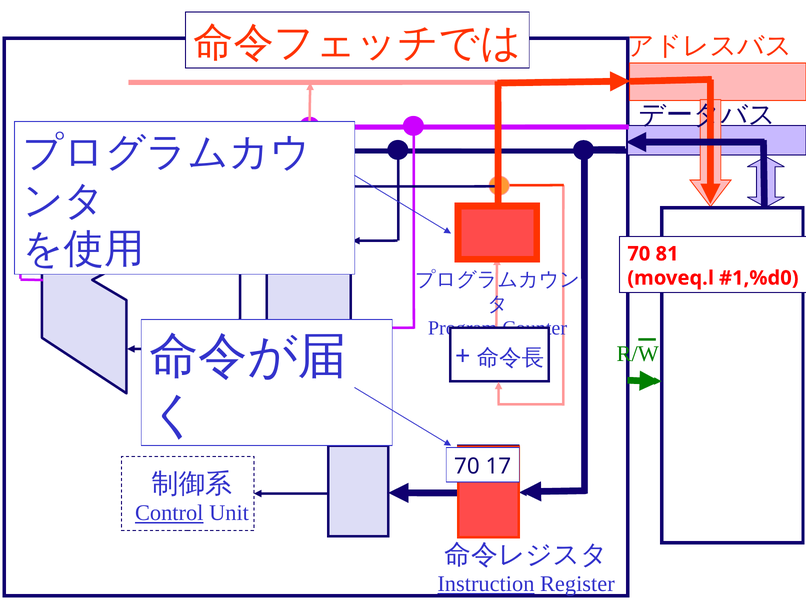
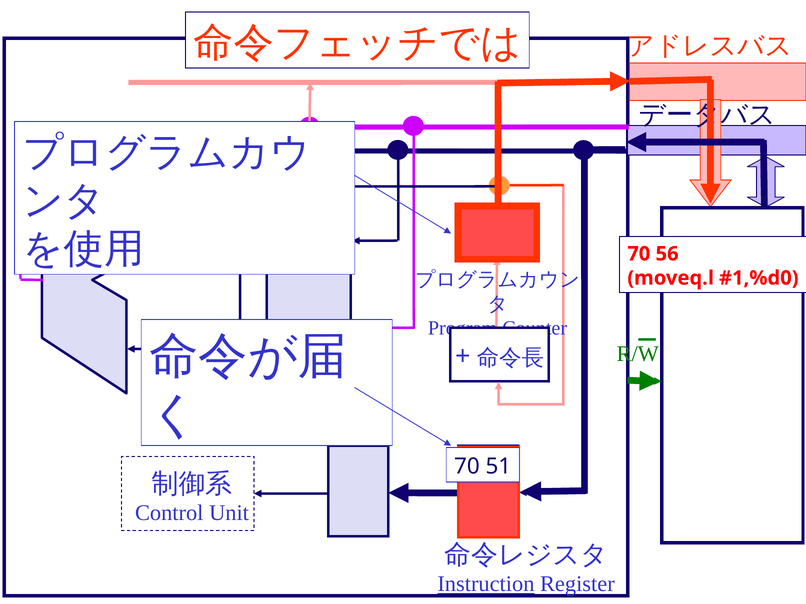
81: 81 -> 56 (667, 254)
17: 17 -> 51 (498, 467)
Control underline: present -> none (169, 513)
